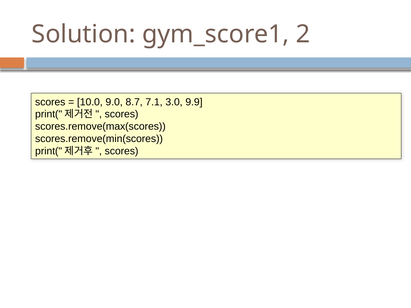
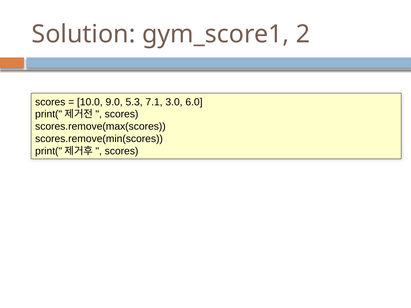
8.7: 8.7 -> 5.3 (134, 102)
9.9: 9.9 -> 6.0 (194, 102)
